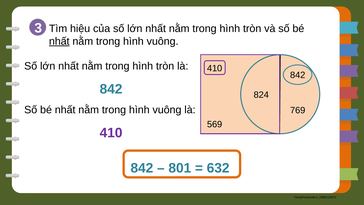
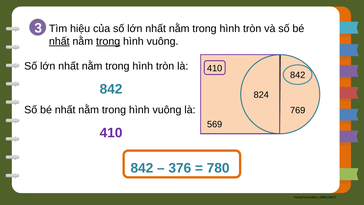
trong underline: none -> present (108, 41)
801: 801 -> 376 (180, 168)
632: 632 -> 780 (218, 168)
